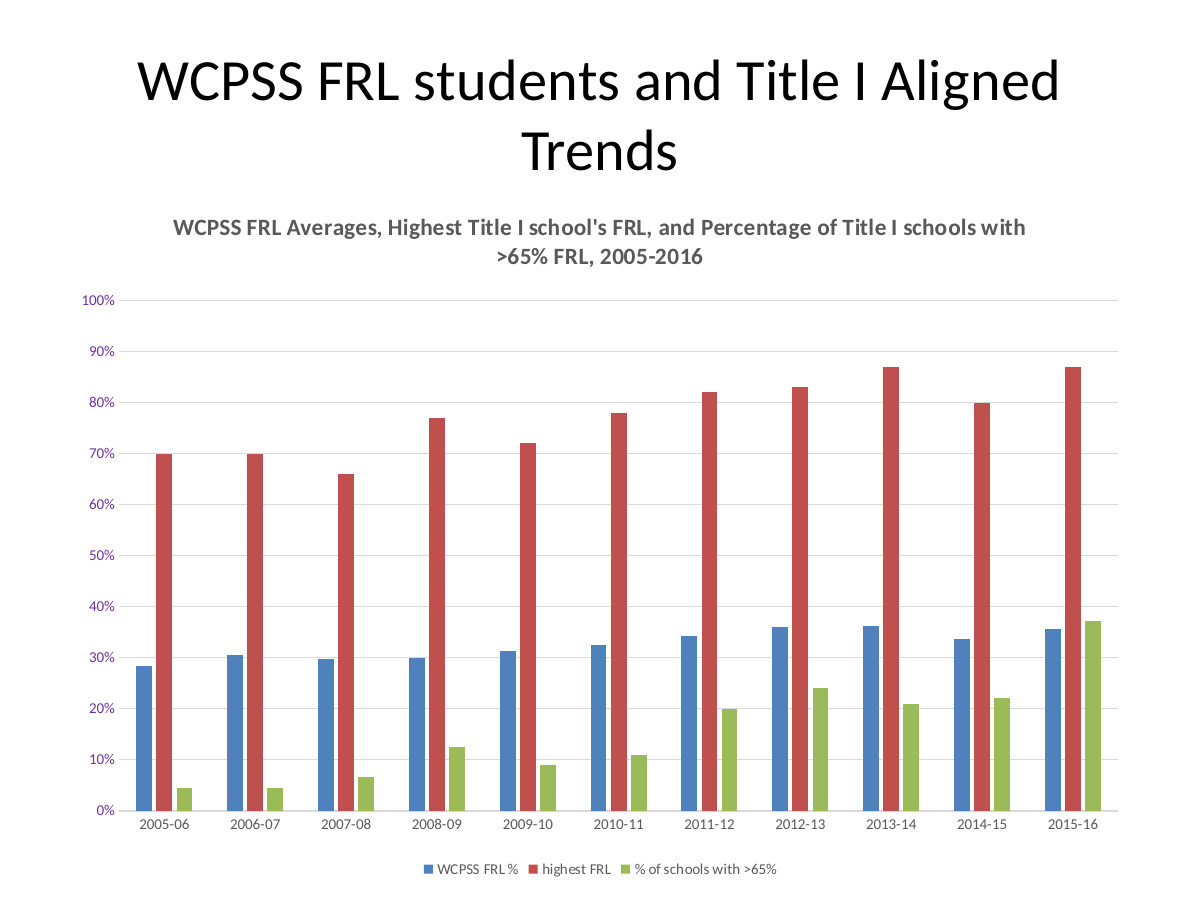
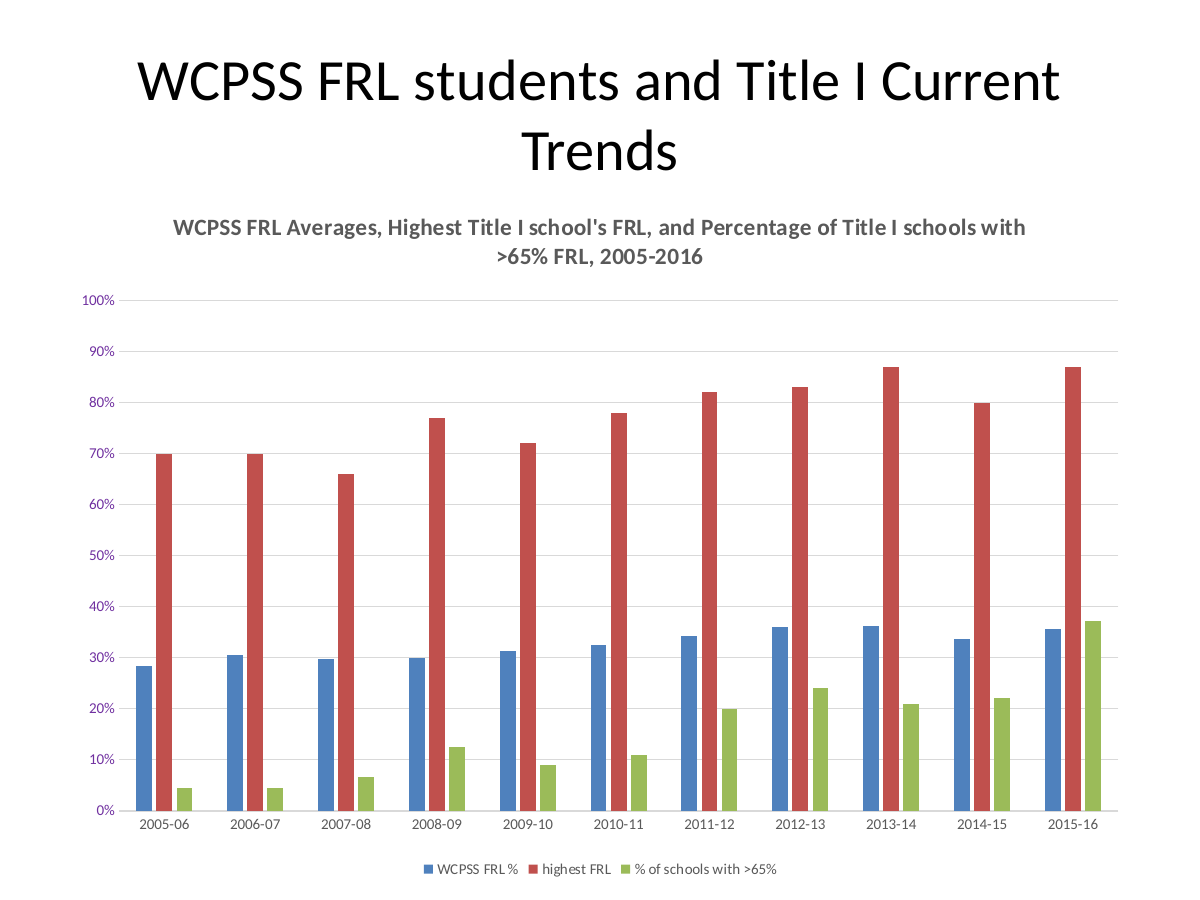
Aligned: Aligned -> Current (971, 81)
